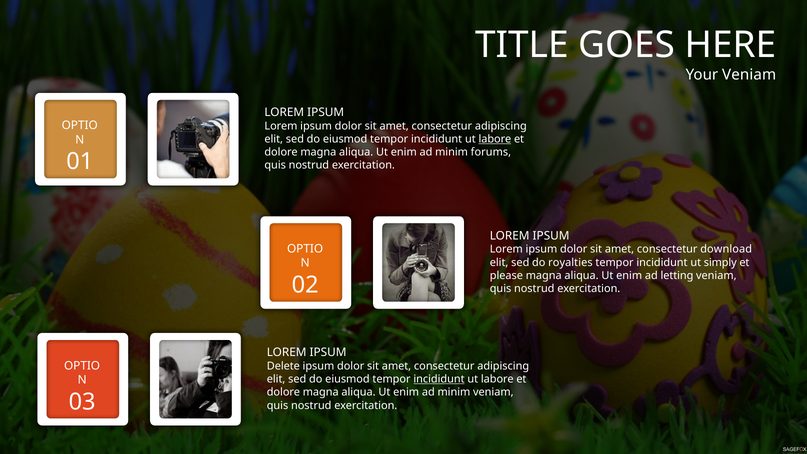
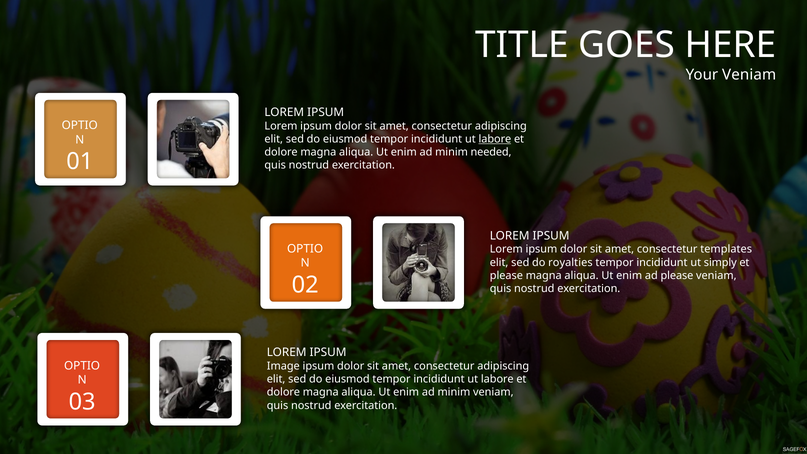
forums: forums -> needed (491, 152)
download: download -> templates (726, 249)
ad letting: letting -> please (677, 276)
Delete: Delete -> Image (283, 366)
incididunt underline: present -> none (439, 379)
